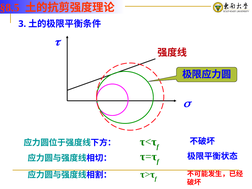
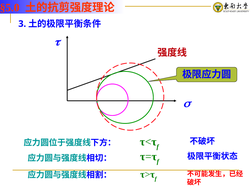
§8.5: §8.5 -> §5.0 (10, 8)
